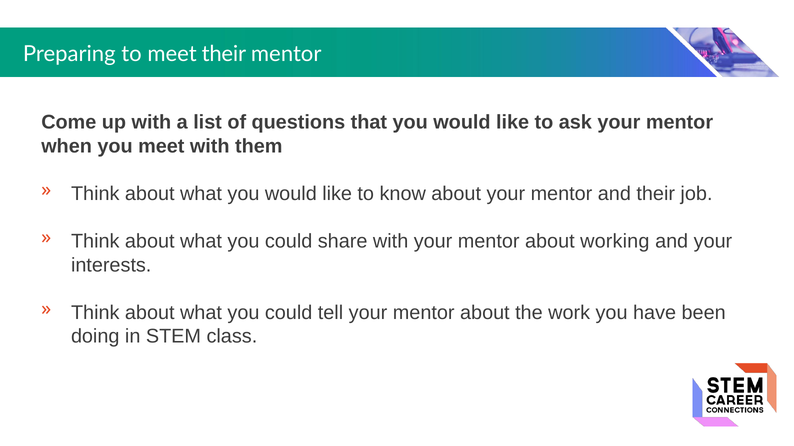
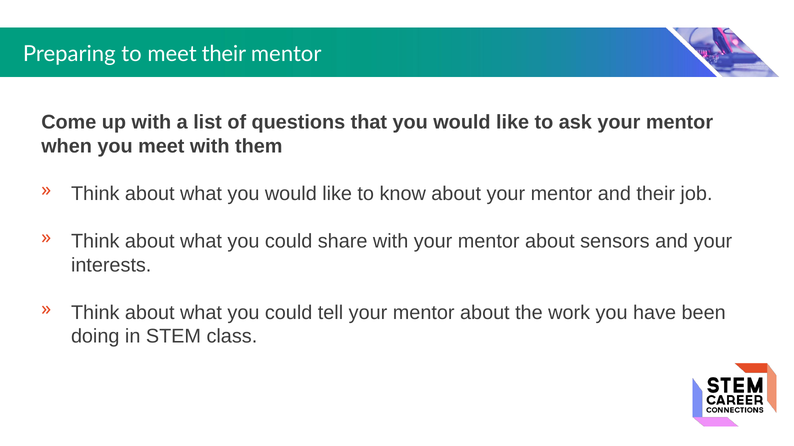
working: working -> sensors (615, 242)
